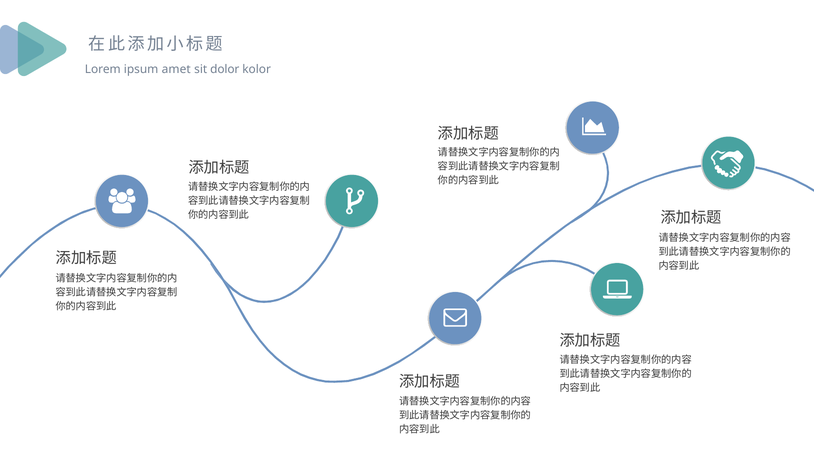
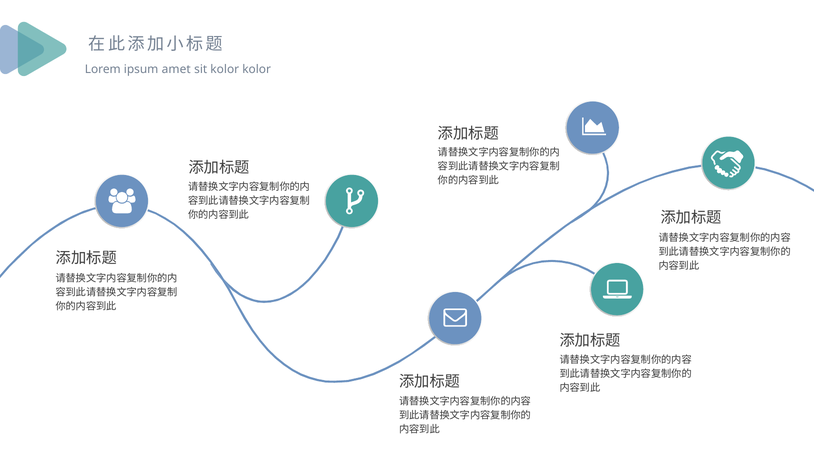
sit dolor: dolor -> kolor (225, 69)
